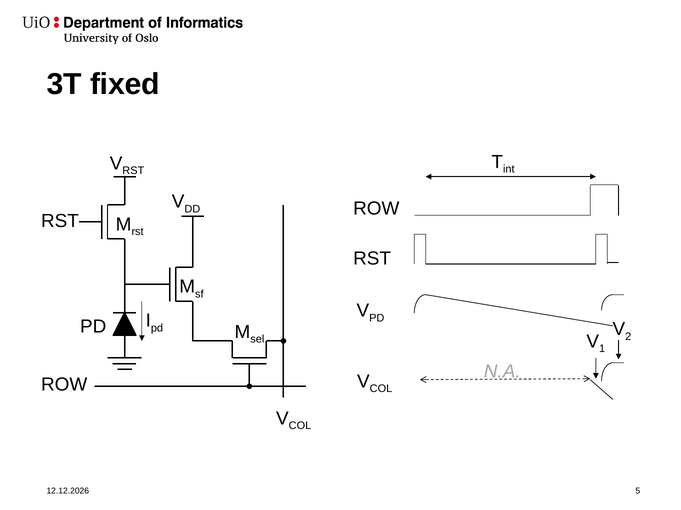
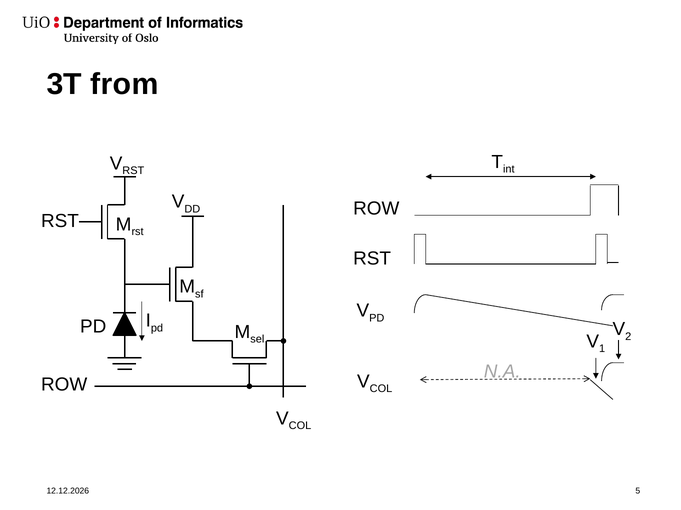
fixed: fixed -> from (125, 84)
